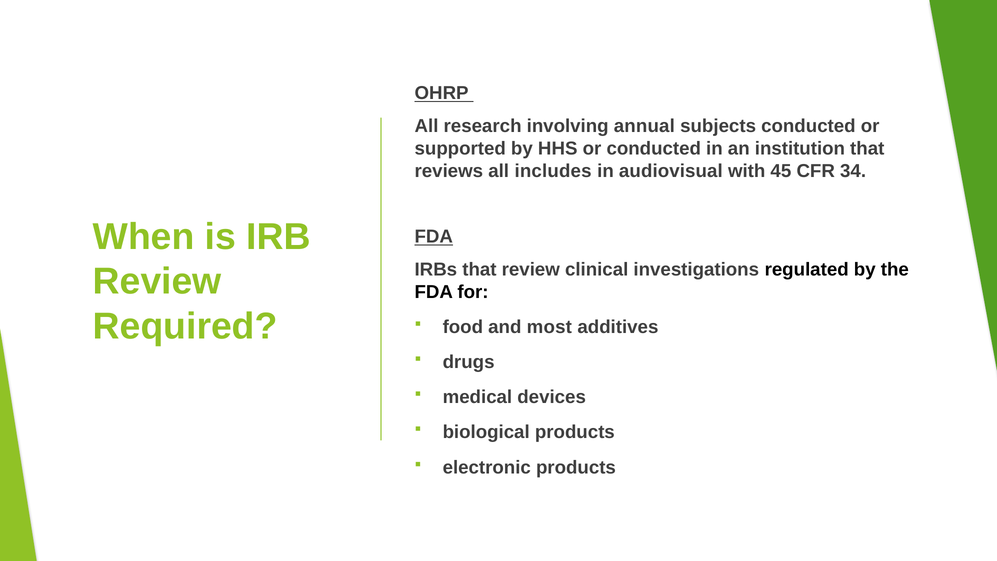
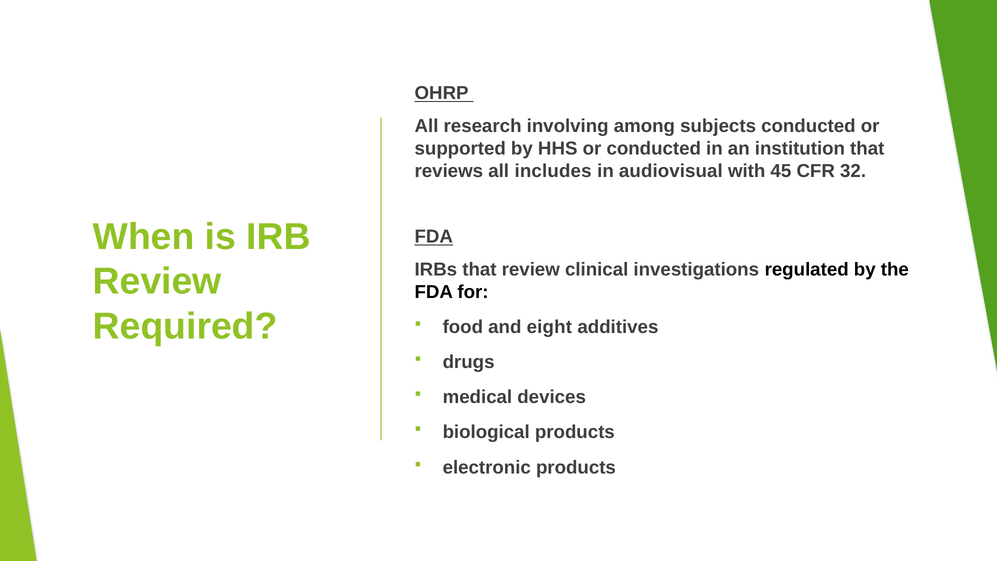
annual: annual -> among (644, 126)
34: 34 -> 32 (853, 171)
most: most -> eight (549, 327)
